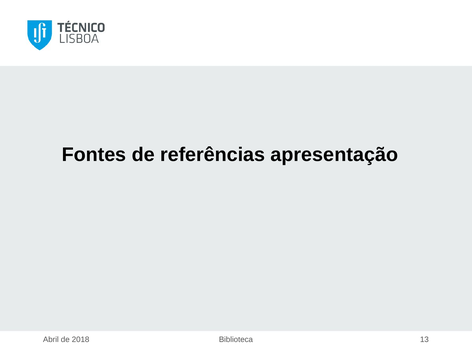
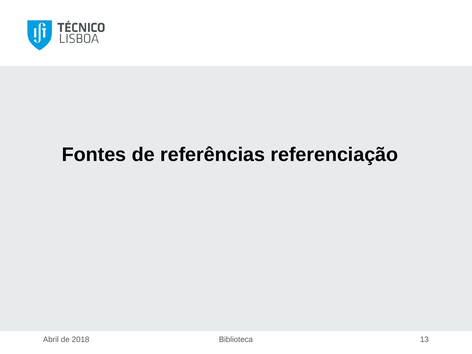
apresentação: apresentação -> referenciação (334, 155)
